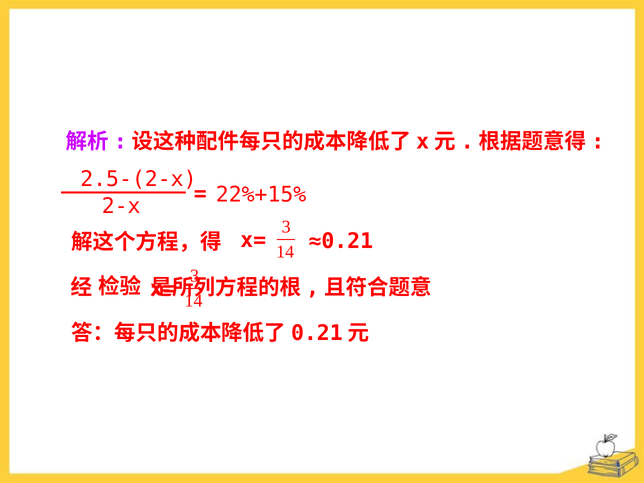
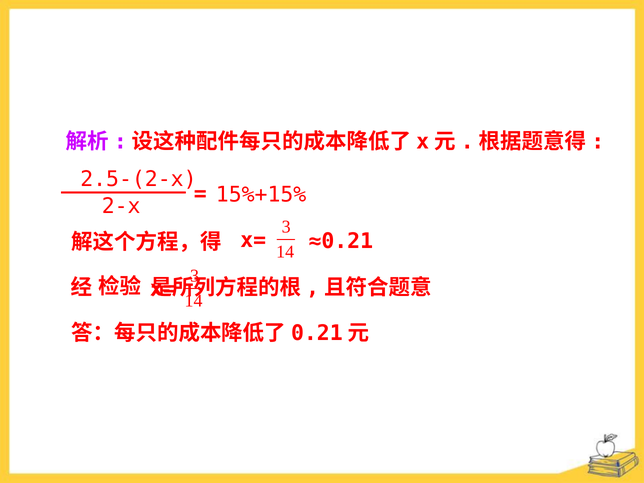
22%+15%: 22%+15% -> 15%+15% (261, 195)
